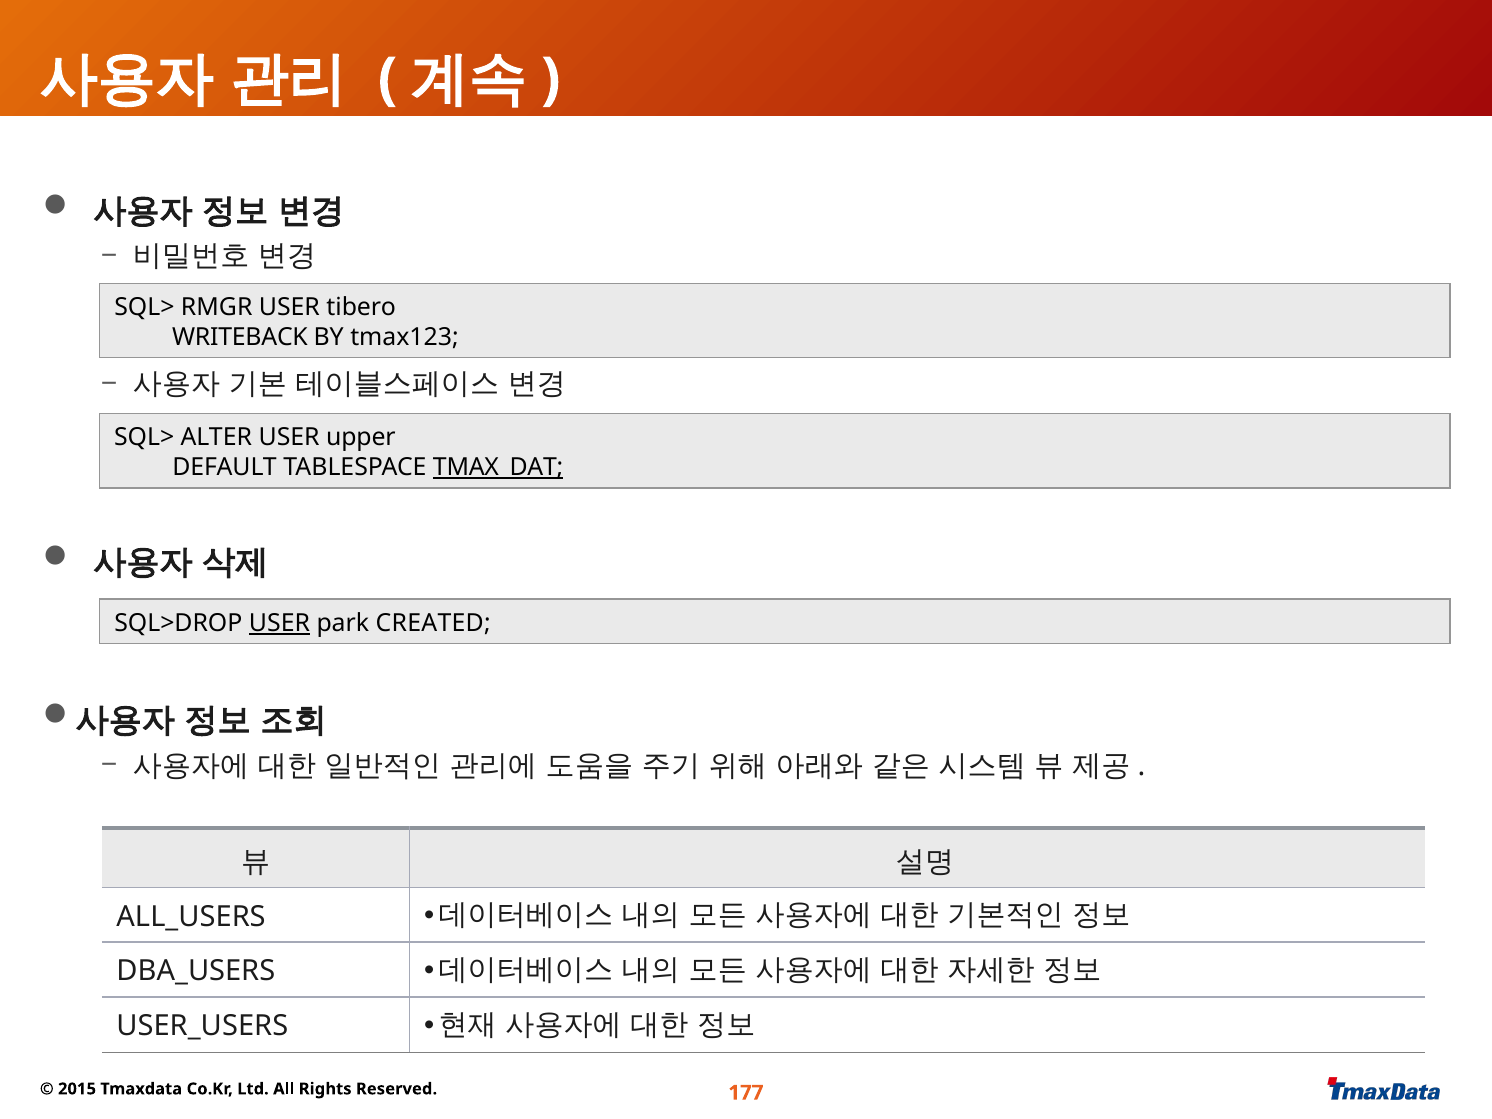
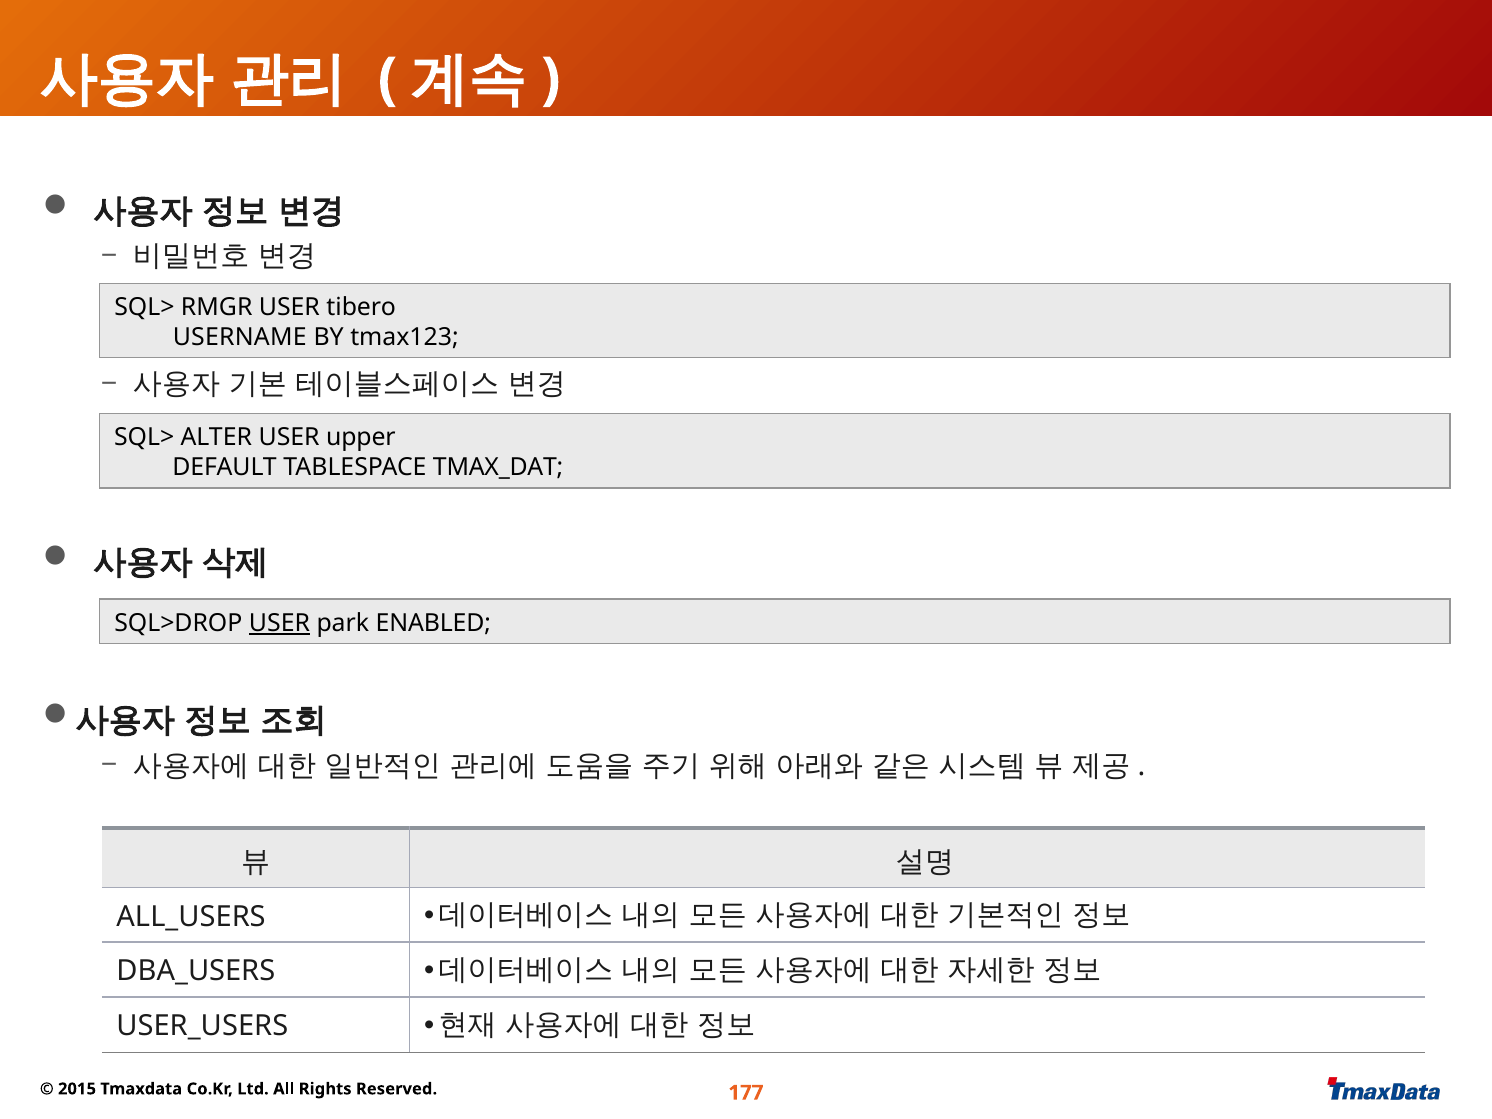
WRITEBACK: WRITEBACK -> USERNAME (240, 337)
TMAX_DAT underline: present -> none (498, 467)
CREATED: CREATED -> ENABLED (433, 623)
